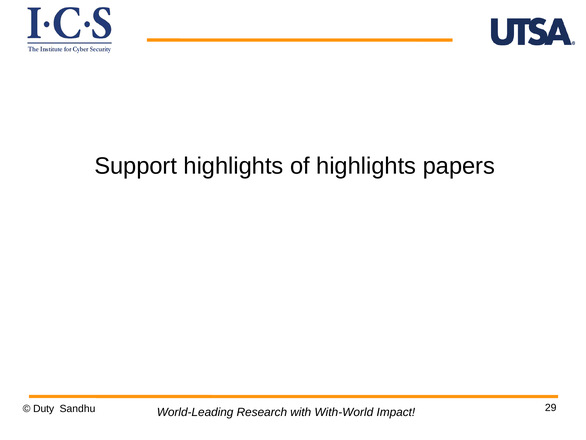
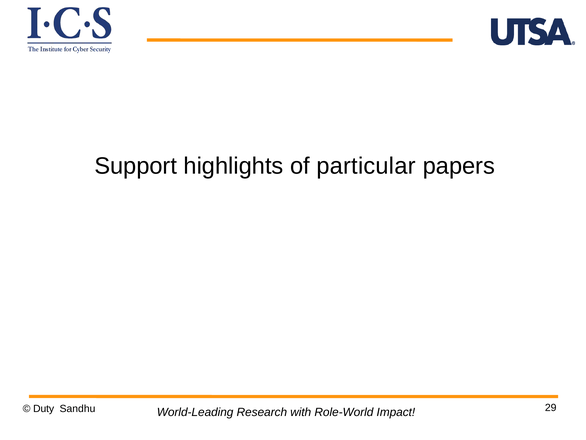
of highlights: highlights -> particular (366, 166)
With-World: With-World -> Role-World (344, 412)
